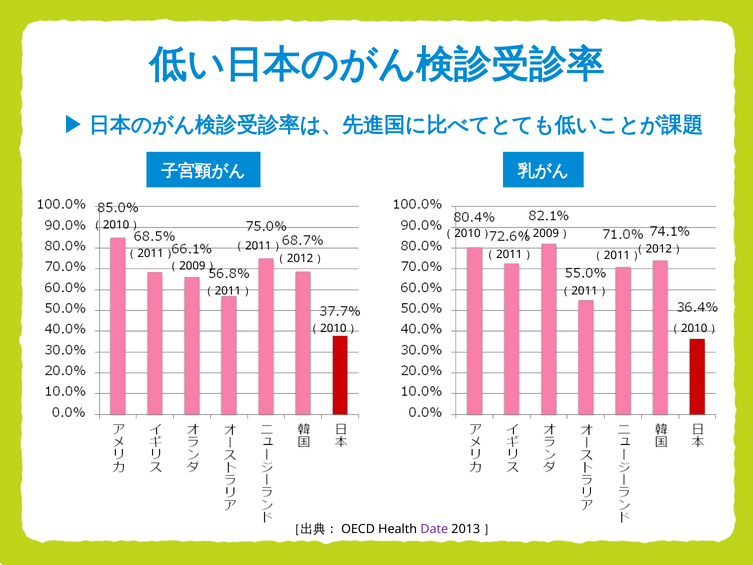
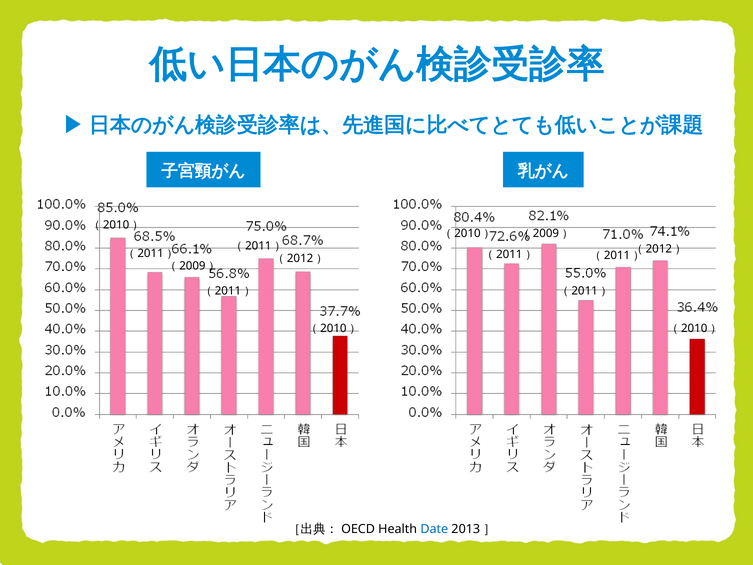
Date colour: purple -> blue (434, 529)
